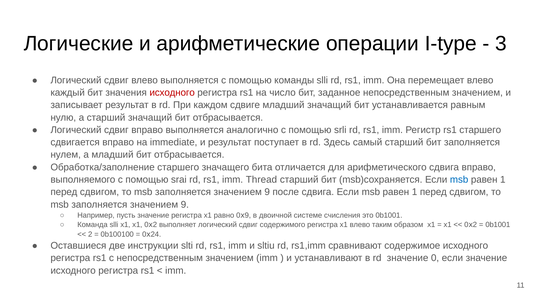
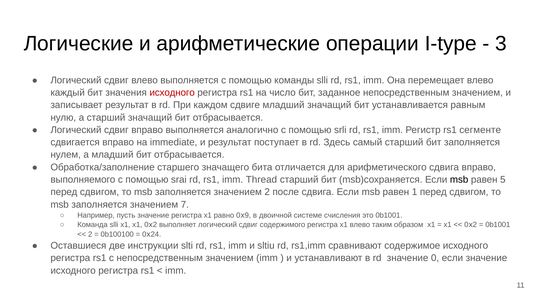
rs1 старшего: старшего -> сегменте (480, 130)
msb colour: blue -> black (459, 180)
1: 1 -> 5 (503, 180)
9: 9 -> 2 (267, 192)
9: 9 -> 7 (185, 205)
